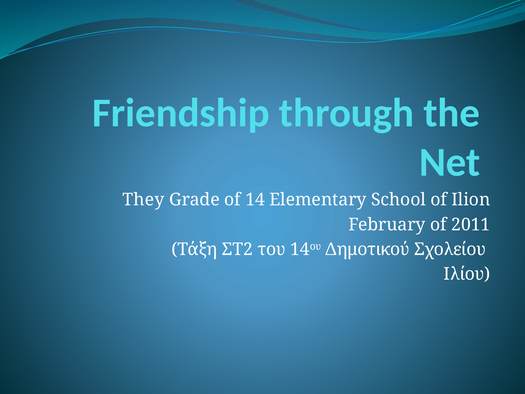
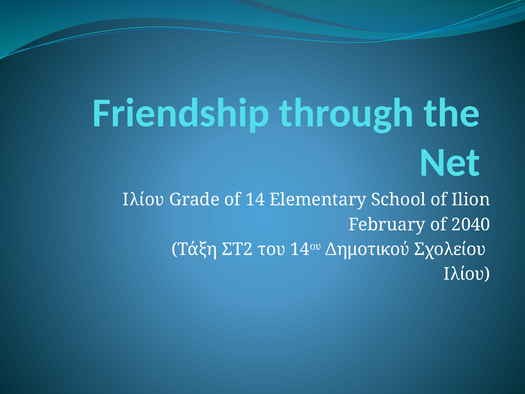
They: They -> Ιλίου (143, 200)
2011: 2011 -> 2040 (471, 224)
